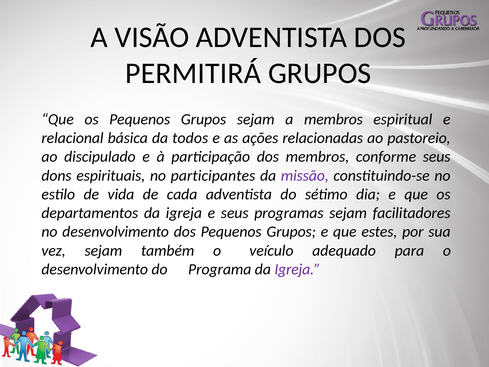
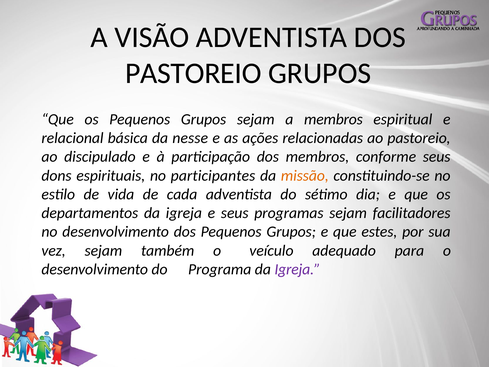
PERMITIRÁ: PERMITIRÁ -> PASTOREIO (193, 73)
todos: todos -> nesse (190, 138)
missão colour: purple -> orange (305, 175)
